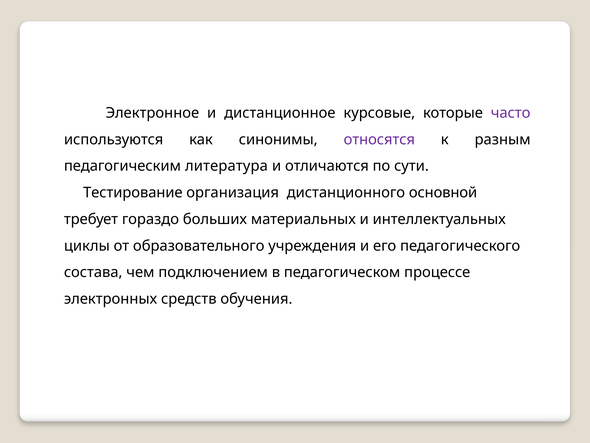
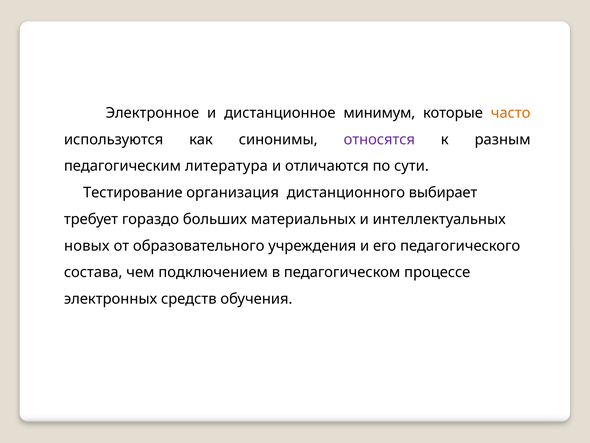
курсовые: курсовые -> минимум (379, 113)
часто colour: purple -> orange (511, 113)
основной: основной -> выбирает (443, 192)
циклы: циклы -> новых (87, 246)
